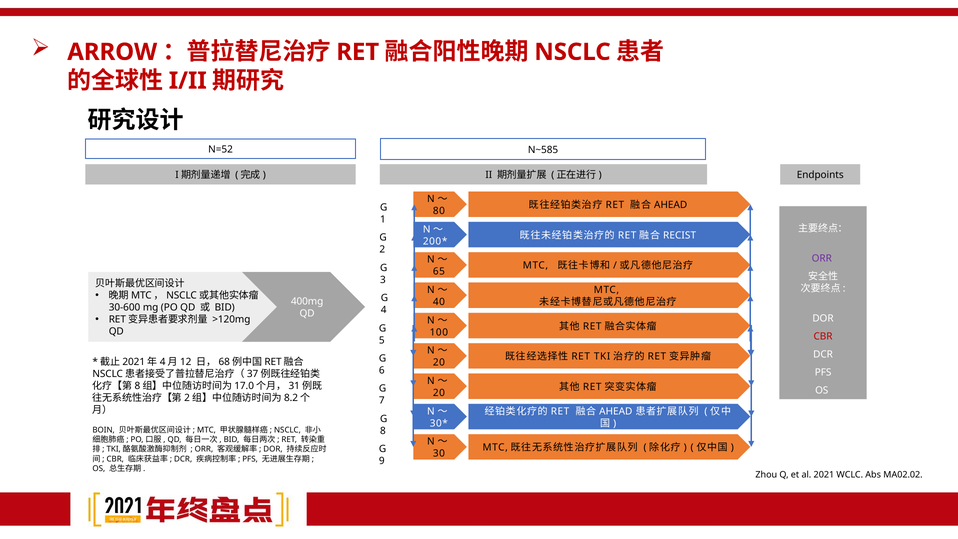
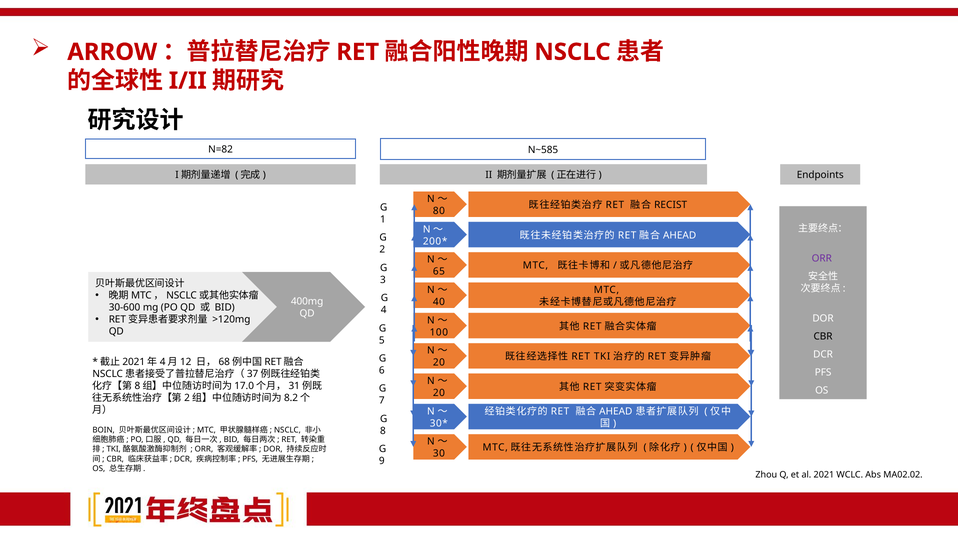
N=52: N=52 -> N=82 (221, 149)
AHEAD: AHEAD -> RECIST (671, 205)
RECIST: RECIST -> AHEAD (680, 235)
CBR colour: red -> black (823, 336)
